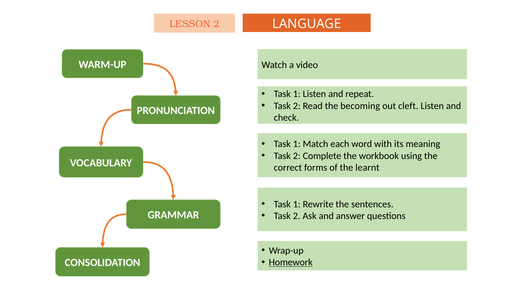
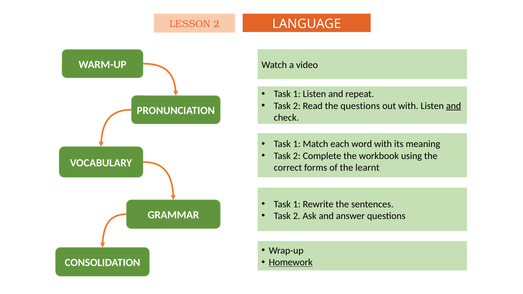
the becoming: becoming -> questions (360, 106)
out cleft: cleft -> with (408, 106)
and underline: none -> present (454, 106)
